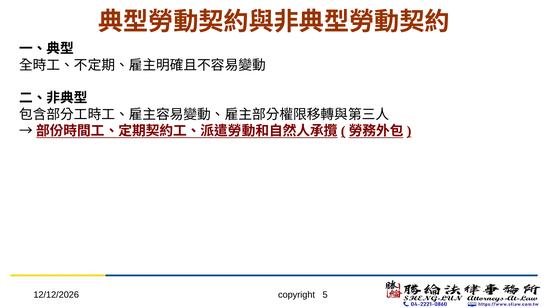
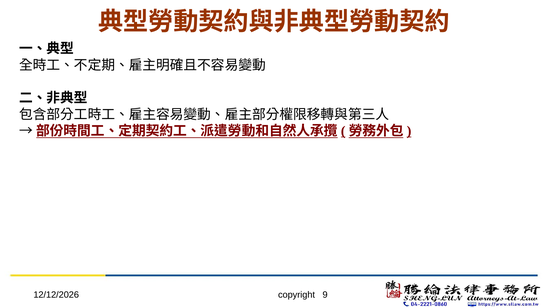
5: 5 -> 9 (325, 295)
